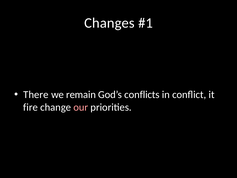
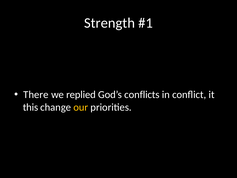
Changes: Changes -> Strength (110, 23)
remain: remain -> replied (81, 95)
fire: fire -> this (31, 107)
our colour: pink -> yellow (81, 107)
